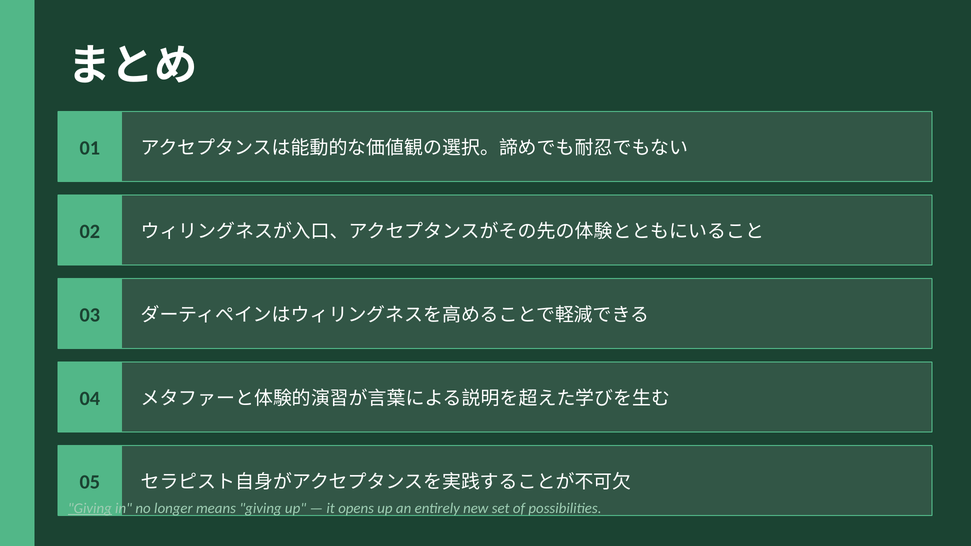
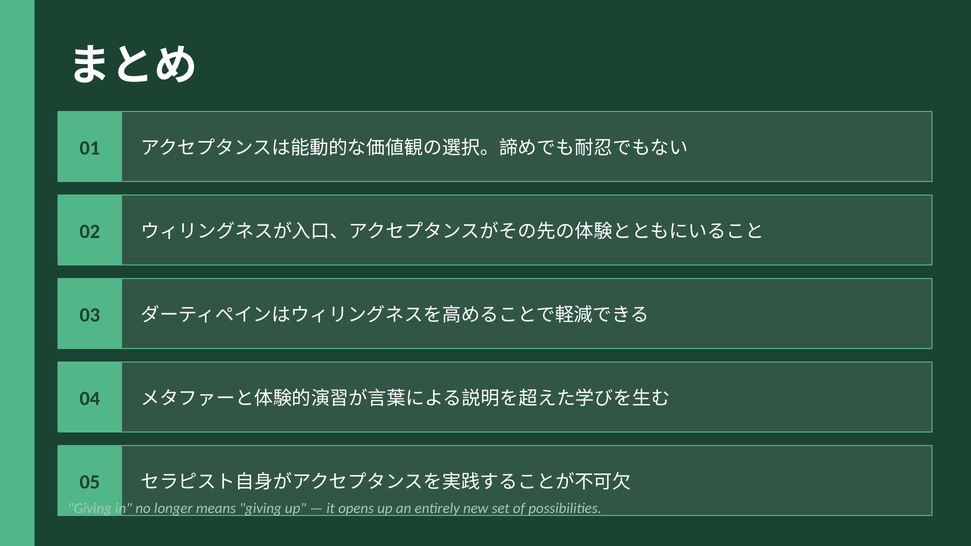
Giving underline: present -> none (90, 508)
